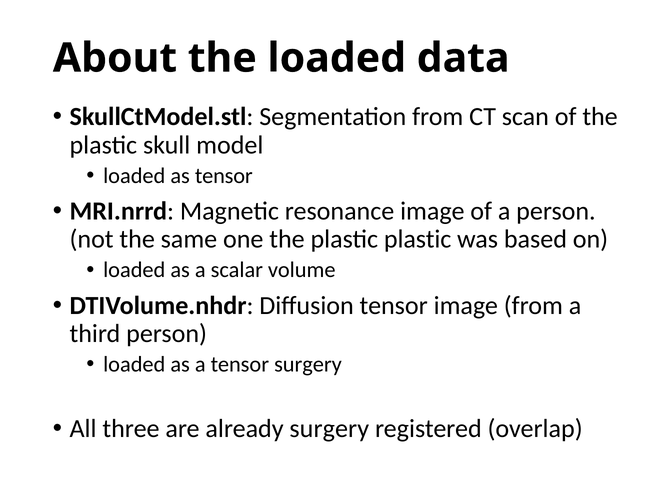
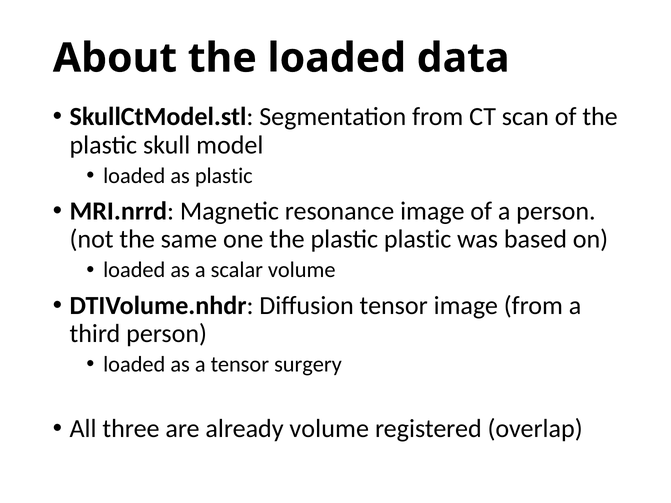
as tensor: tensor -> plastic (224, 176)
already surgery: surgery -> volume (329, 429)
